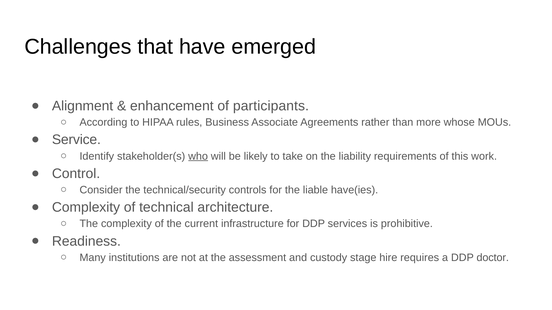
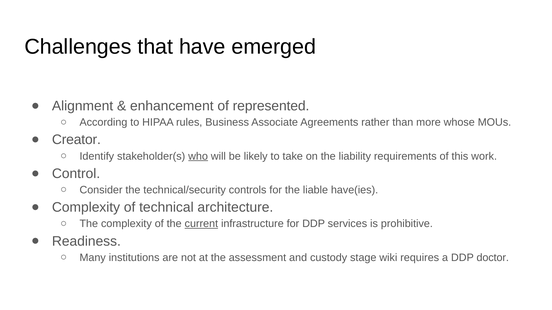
participants: participants -> represented (271, 106)
Service: Service -> Creator (76, 140)
current underline: none -> present (201, 224)
hire: hire -> wiki (388, 258)
